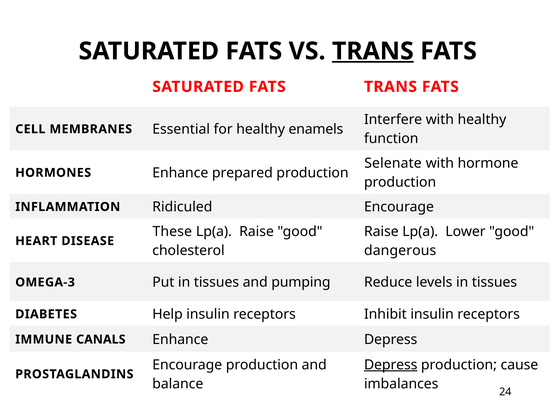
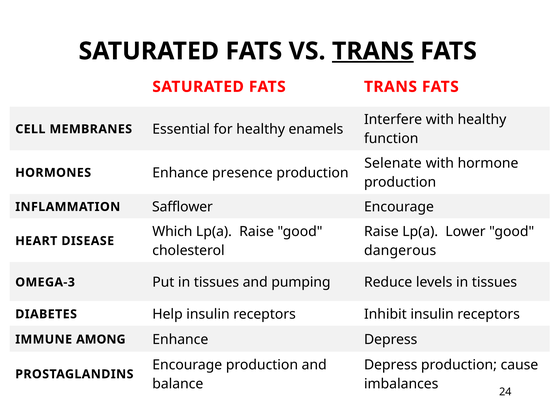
prepared: prepared -> presence (242, 173)
Ridiculed: Ridiculed -> Safflower (182, 207)
These: These -> Which (172, 232)
CANALS: CANALS -> AMONG (101, 340)
Depress underline: present -> none (391, 365)
